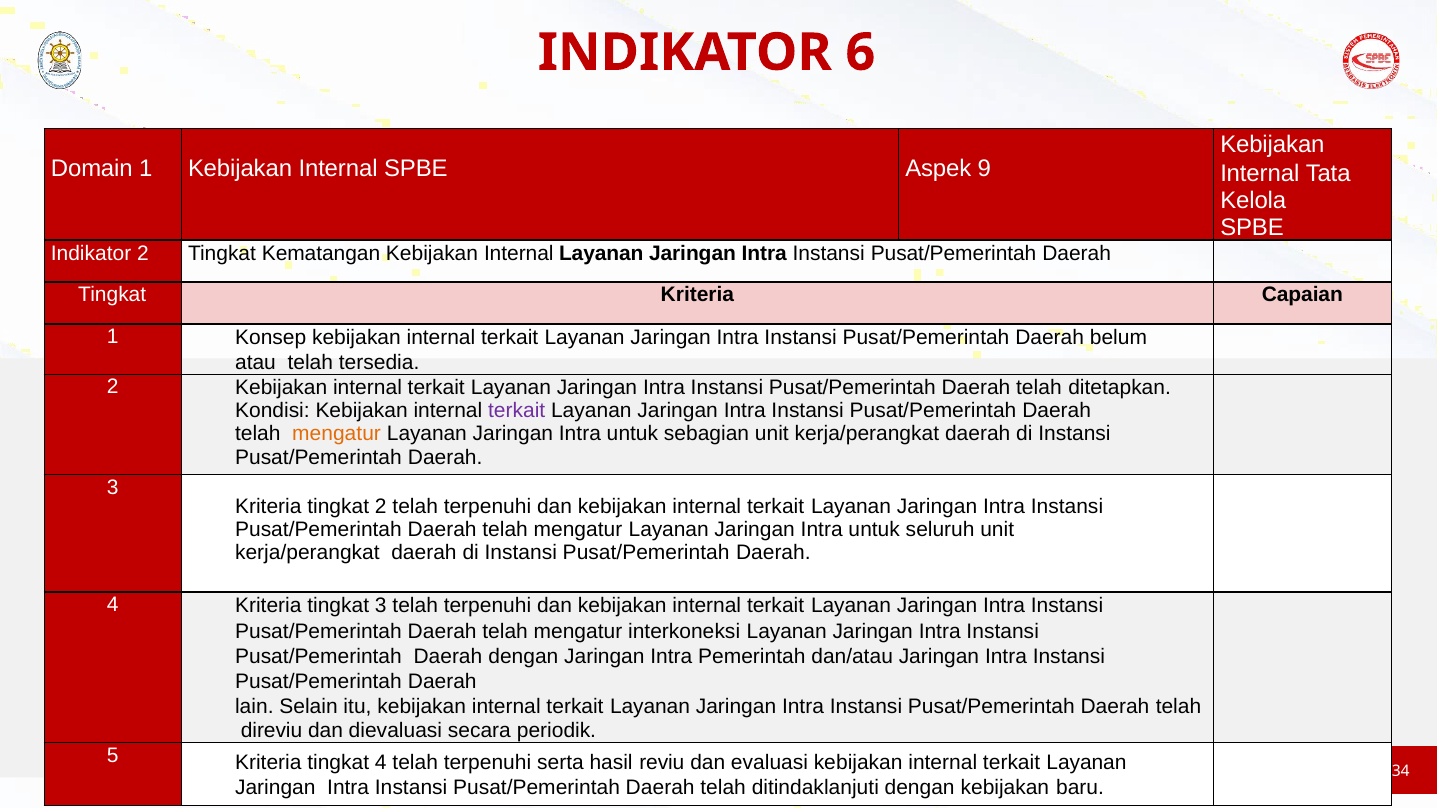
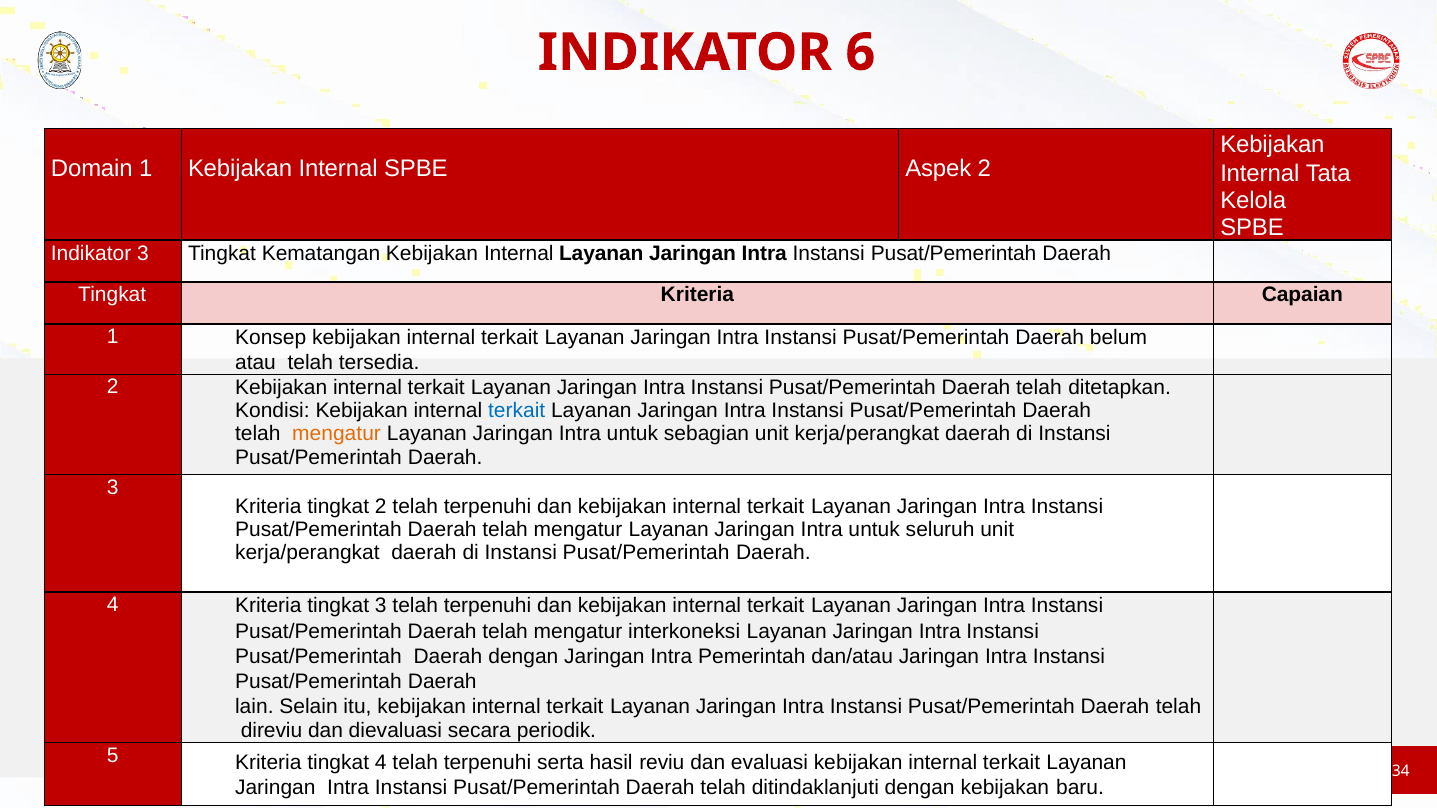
Aspek 9: 9 -> 2 (984, 169)
Indikator 2: 2 -> 3 (143, 253)
terkait colour: purple -> blue (517, 411)
